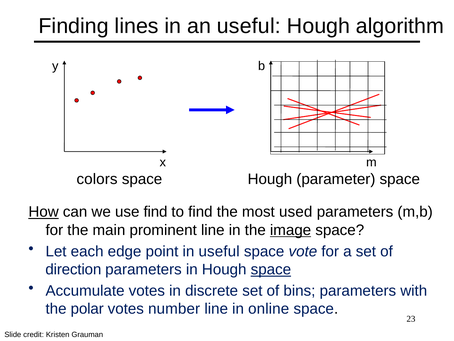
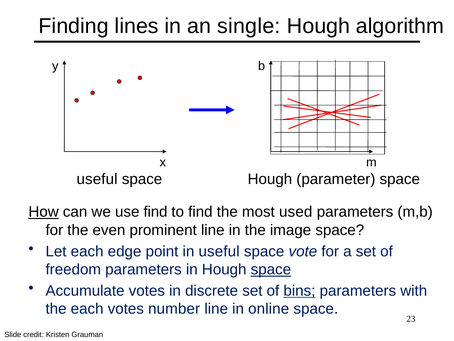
an useful: useful -> single (249, 26)
colors: colors -> useful (97, 179)
main: main -> even (109, 230)
image underline: present -> none (291, 230)
direction: direction -> freedom (73, 269)
bins underline: none -> present (299, 290)
the polar: polar -> each (87, 309)
